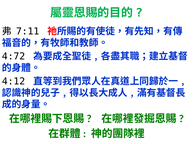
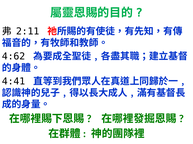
7:11: 7:11 -> 2:11 (28, 32)
4:72: 4:72 -> 4:62 (14, 57)
4:12: 4:12 -> 4:41 (14, 82)
